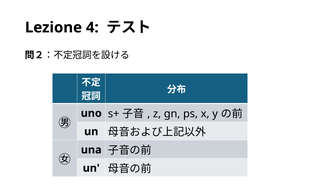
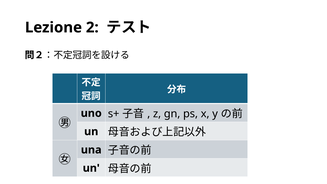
4: 4 -> 2 (92, 27)
